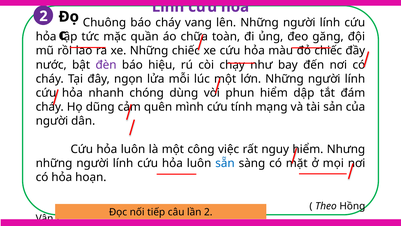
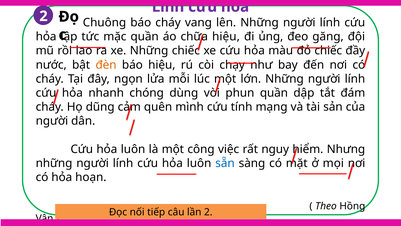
toàn: toàn -> hiệu (226, 37)
đèn colour: purple -> orange (106, 65)
phun hiểm: hiểm -> quần (274, 93)
